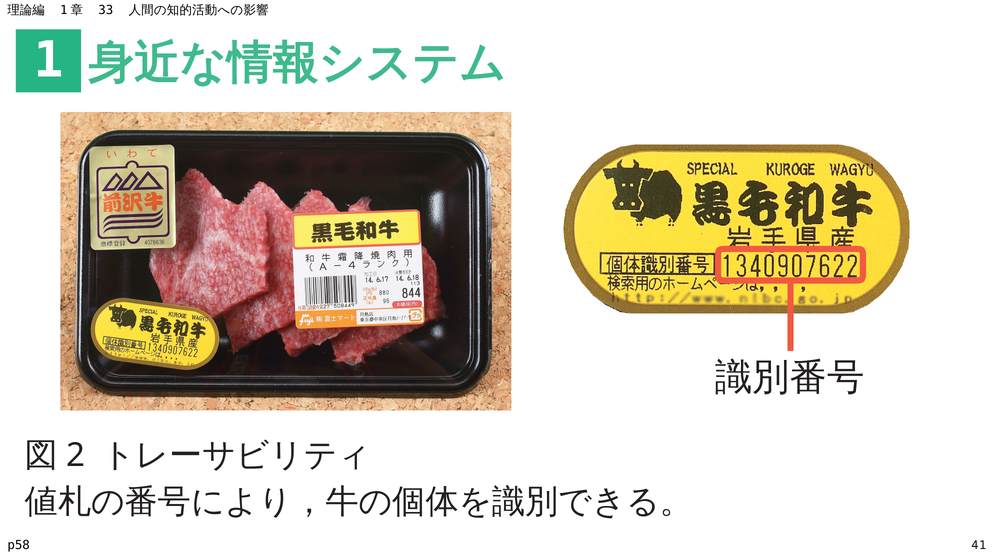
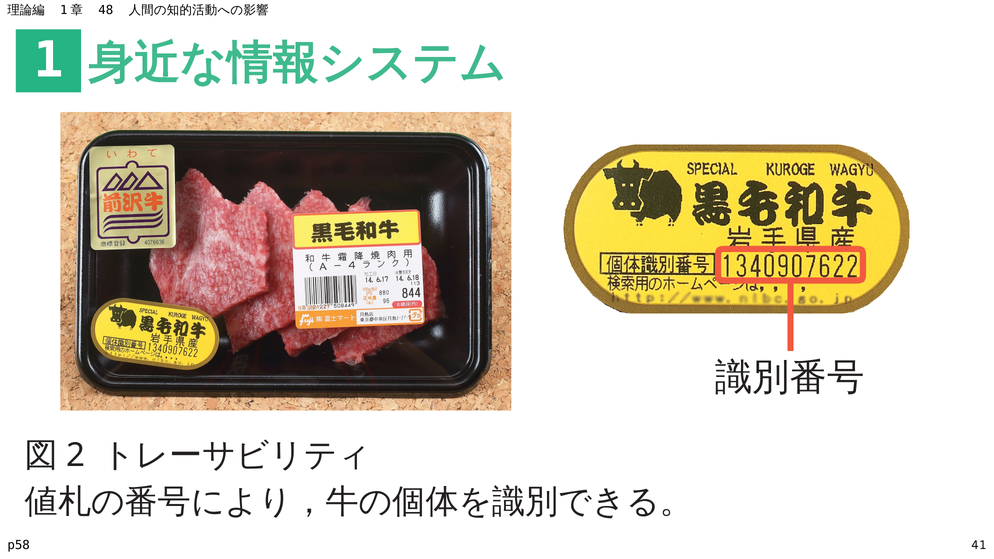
33: 33 -> 48 (106, 10)
